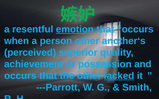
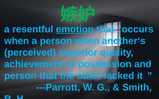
person other: other -> when (87, 41)
occurs: occurs -> person (20, 76)
lacked underline: present -> none (119, 76)
